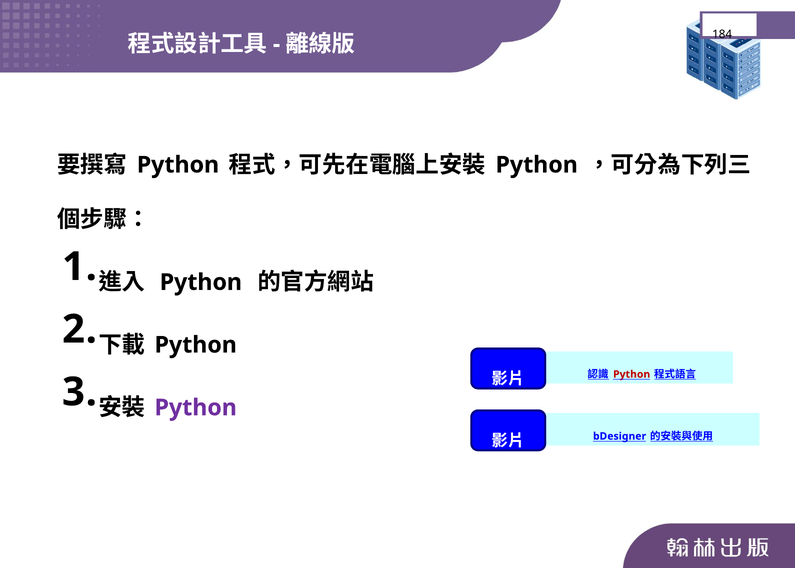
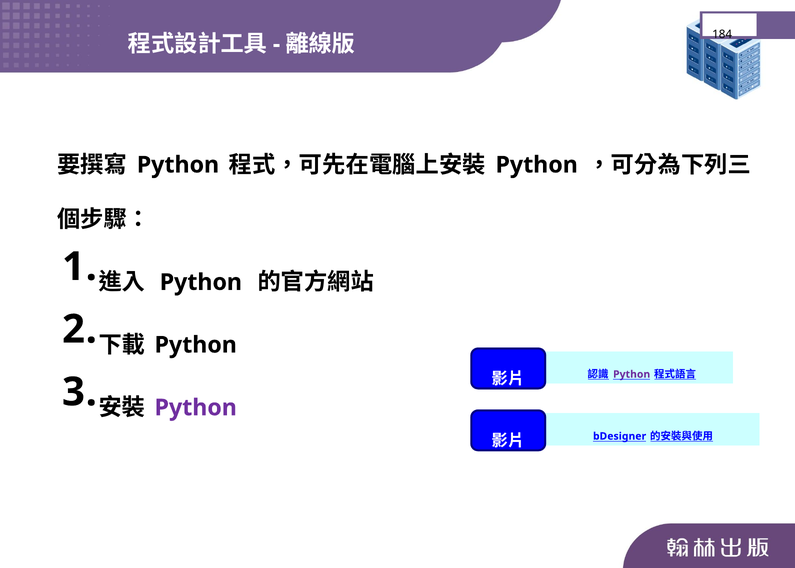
Python colour: red -> purple (632, 374)
